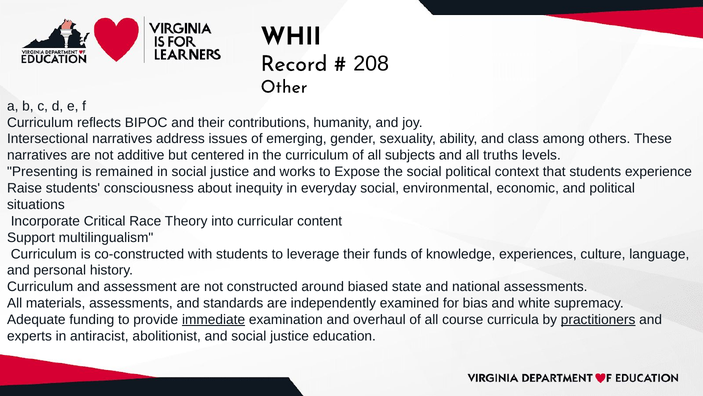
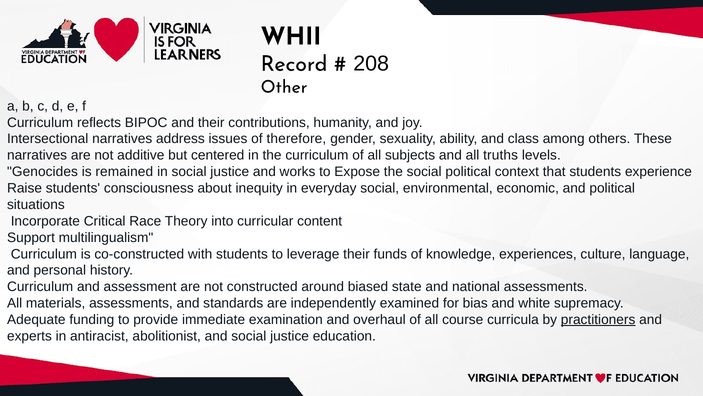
emerging: emerging -> therefore (296, 139)
Presenting: Presenting -> Genocides (42, 172)
immediate underline: present -> none (214, 319)
